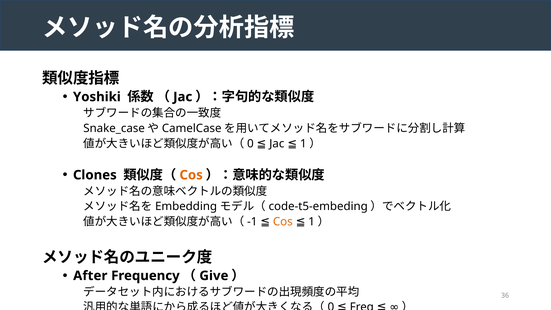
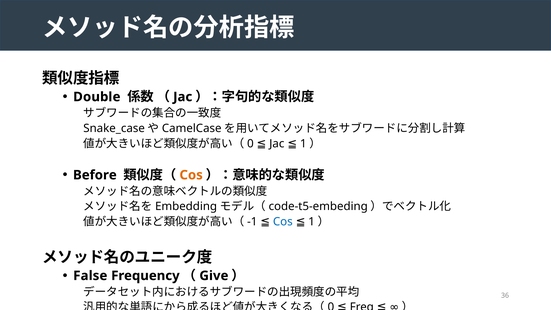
Yoshiki: Yoshiki -> Double (97, 97)
Clones: Clones -> Before (95, 175)
Cos colour: orange -> blue (283, 222)
After: After -> False (90, 276)
